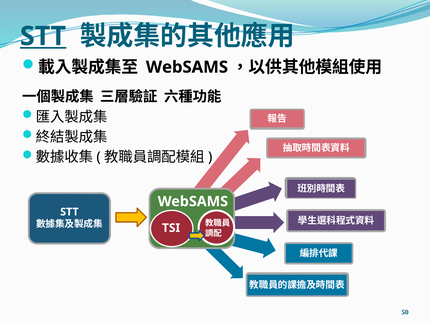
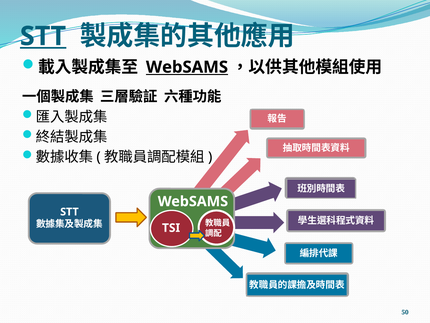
WebSAMS underline: none -> present (187, 67)
